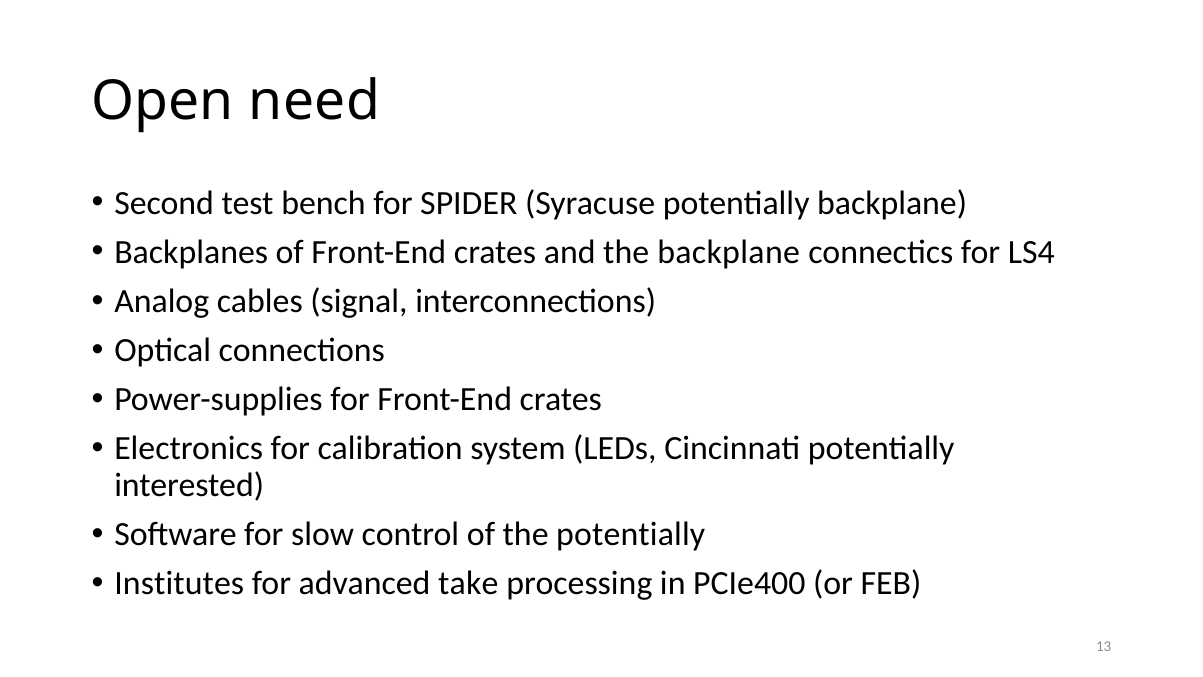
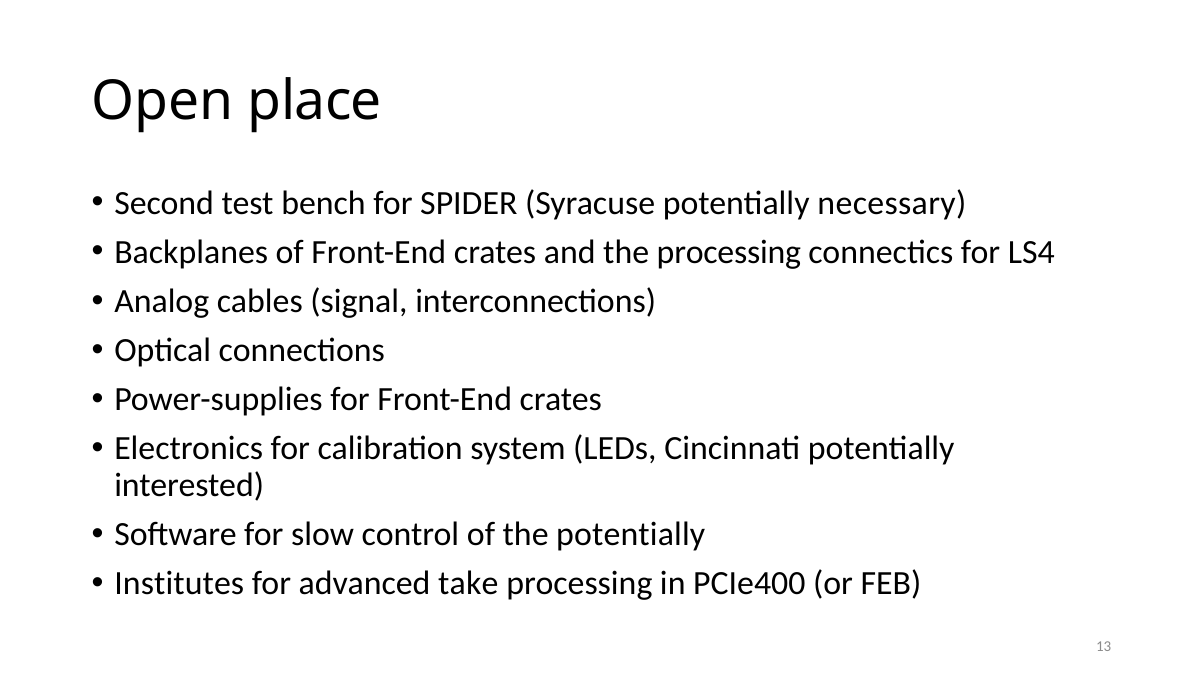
need: need -> place (315, 101)
potentially backplane: backplane -> necessary (892, 203)
the backplane: backplane -> processing (729, 252)
